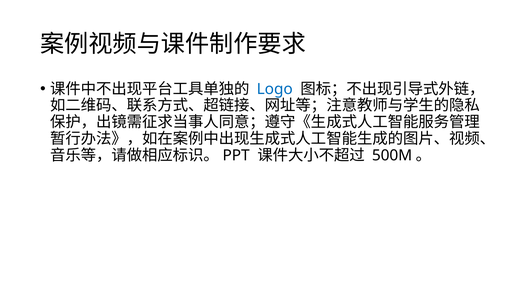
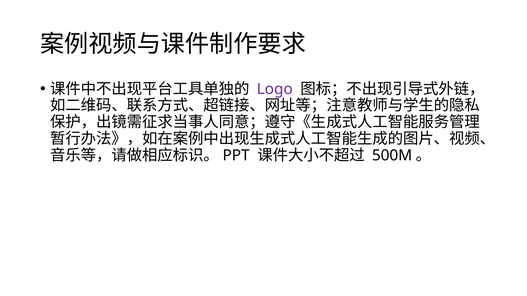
Logo colour: blue -> purple (275, 89)
